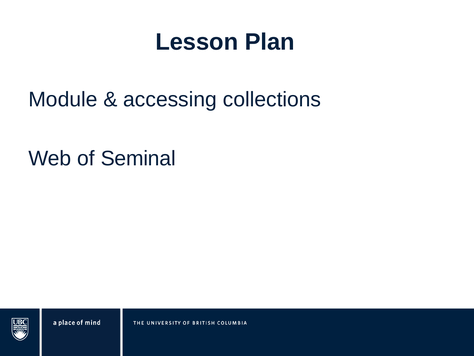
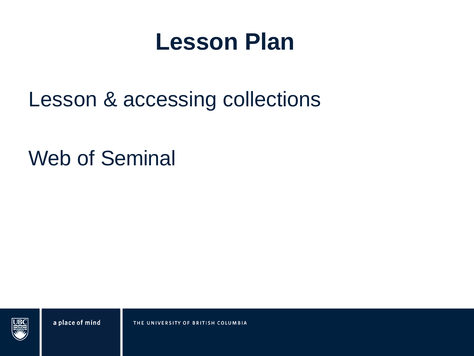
Module: Module -> Lesson (63, 99)
